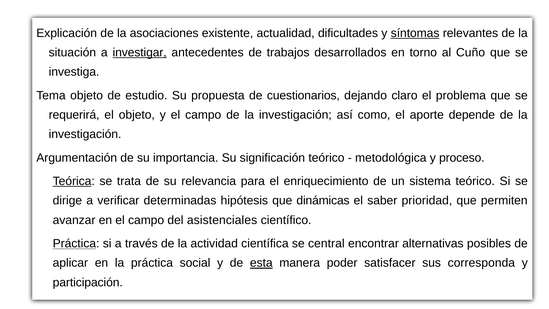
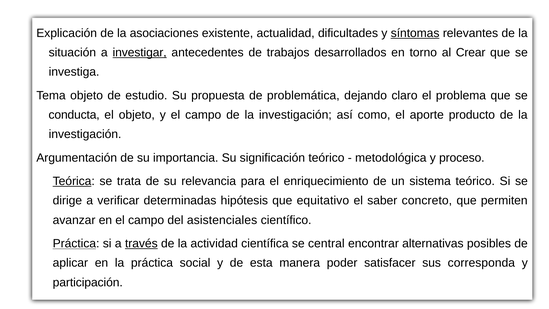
Cuño: Cuño -> Crear (471, 52)
cuestionarios: cuestionarios -> problemática (303, 95)
requerirá: requerirá -> conducta (74, 115)
depende: depende -> producto (472, 115)
dinámicas: dinámicas -> equitativo (323, 201)
prioridad: prioridad -> concreto (427, 201)
través underline: none -> present (141, 243)
esta underline: present -> none (261, 263)
